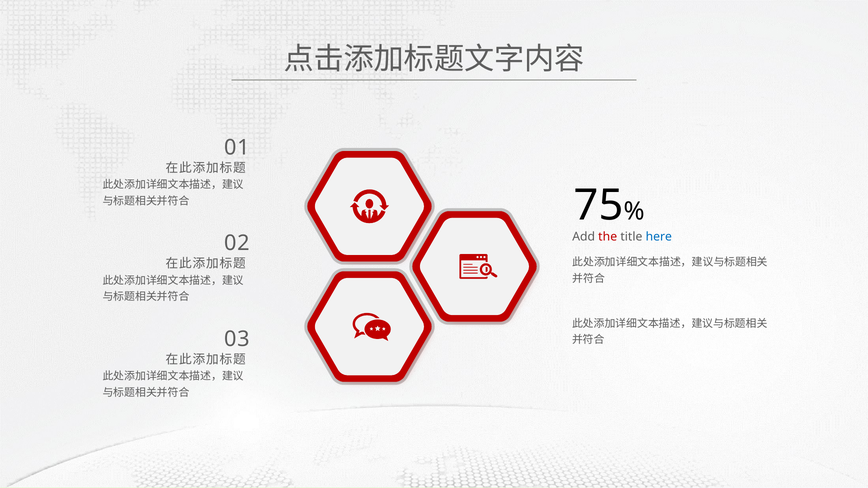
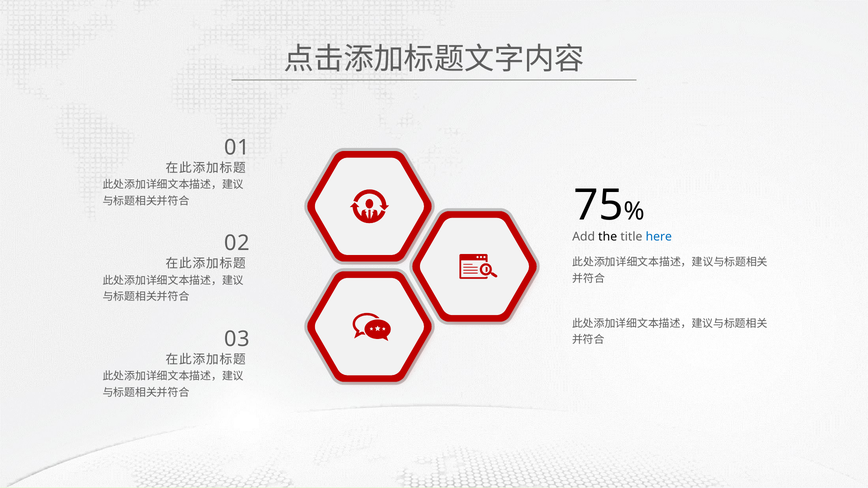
the colour: red -> black (608, 237)
